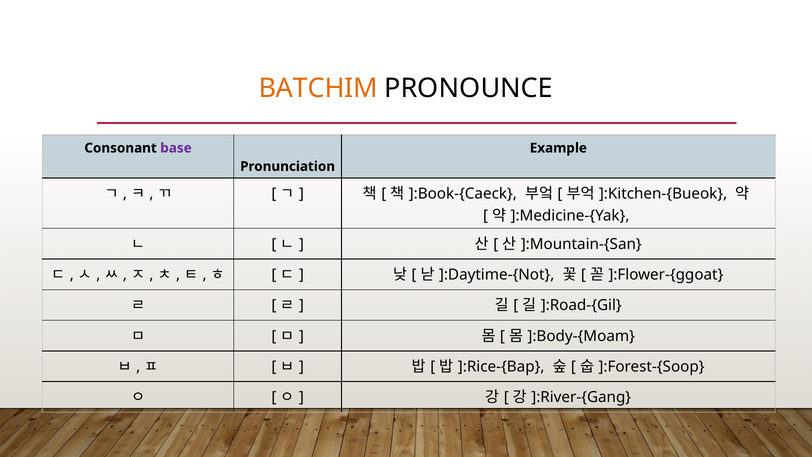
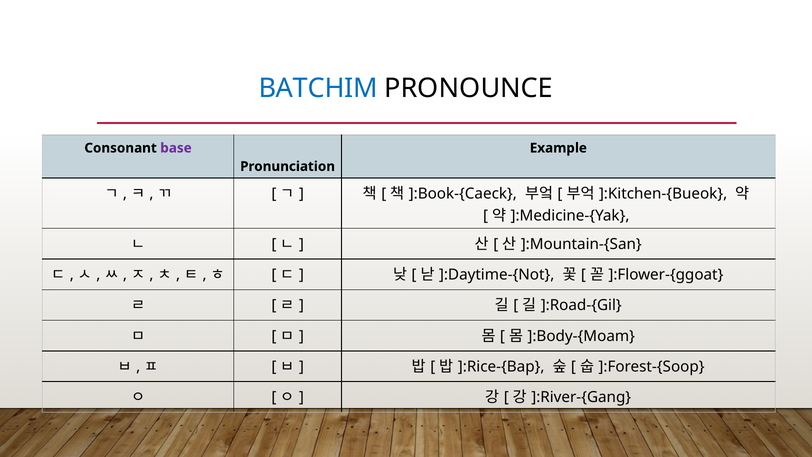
BATCHIM colour: orange -> blue (318, 88)
